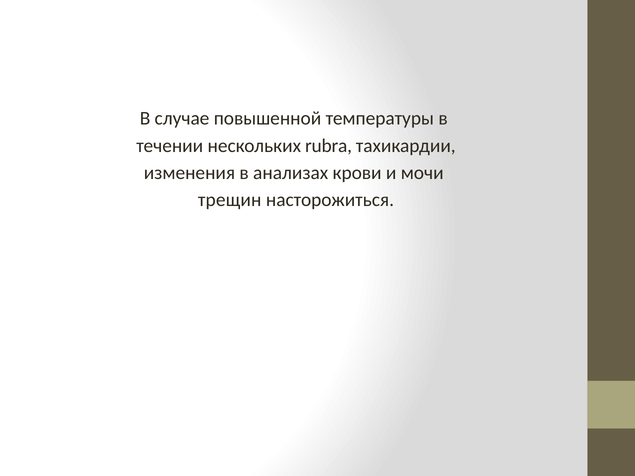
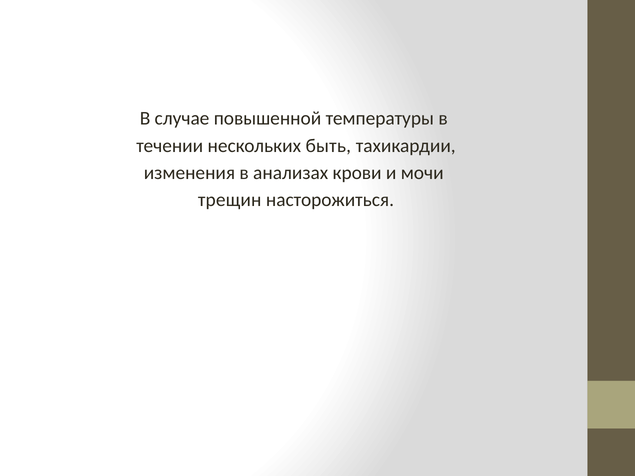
rubra: rubra -> быть (328, 146)
